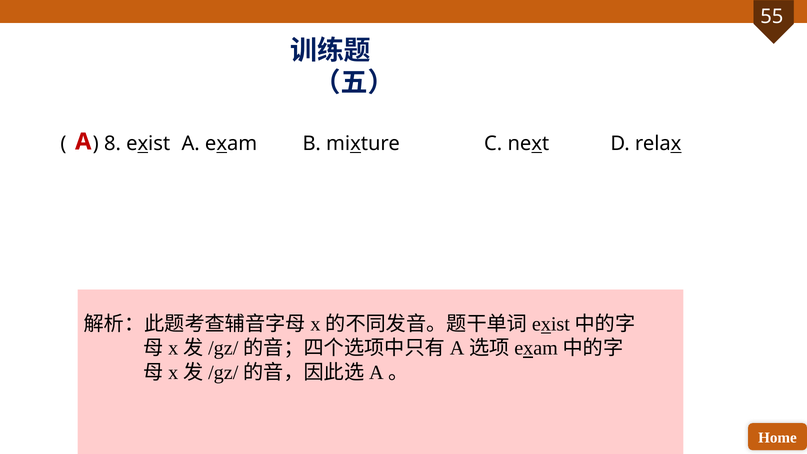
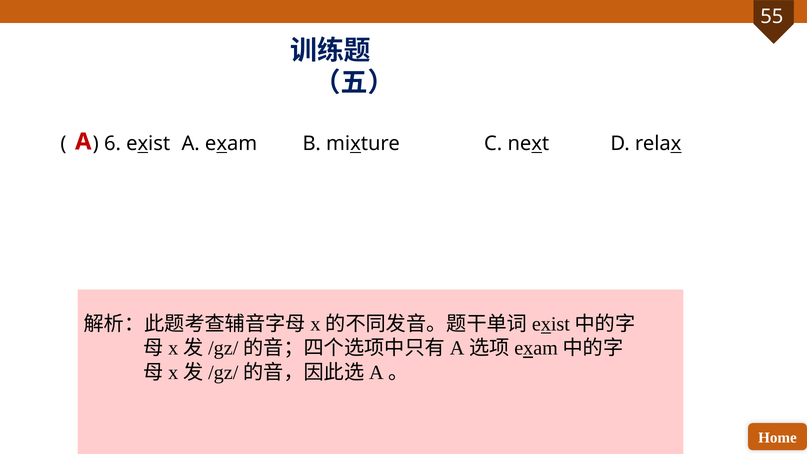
8: 8 -> 6 (113, 143)
